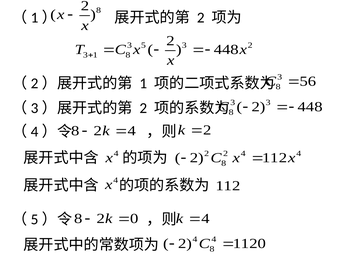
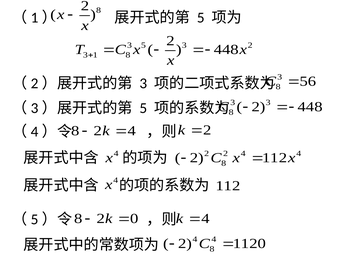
2: 2 -> 5 (201, 18)
1: 1 -> 3 (143, 83)
2: 2 -> 5 (143, 108)
